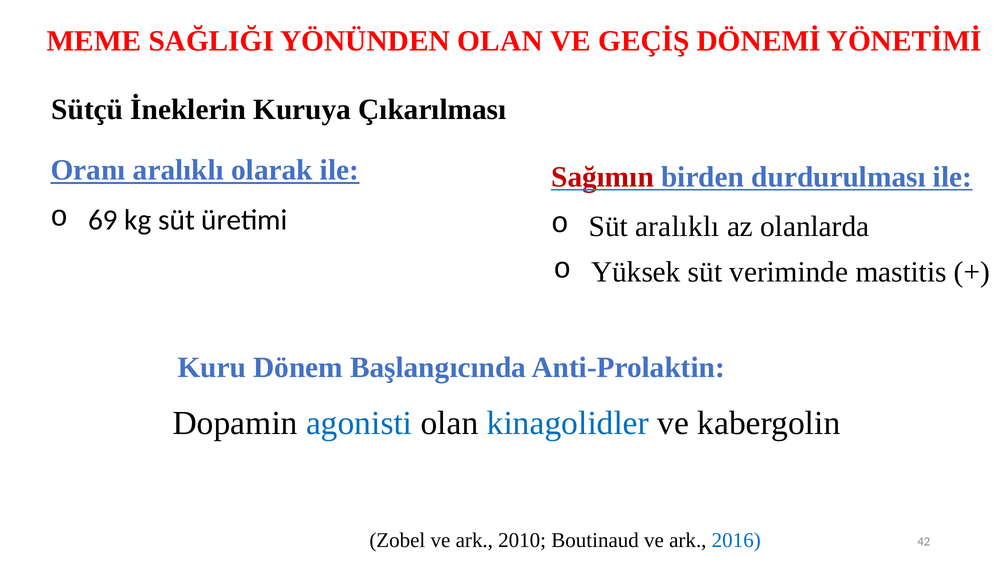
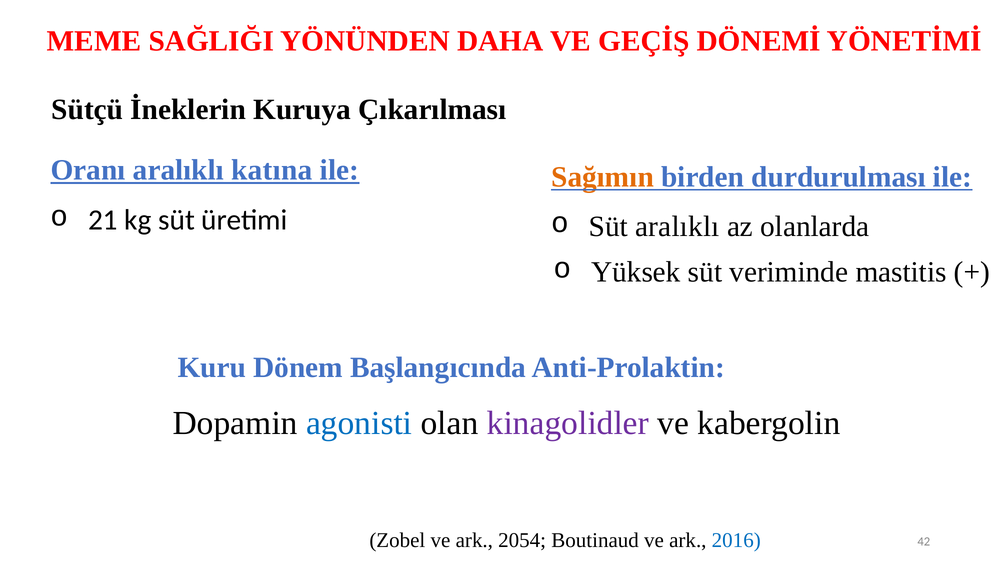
YÖNÜNDEN OLAN: OLAN -> DAHA (500, 41)
olarak: olarak -> katına (272, 170)
Sağımın colour: red -> orange (603, 177)
69: 69 -> 21 (103, 220)
kinagolidler colour: blue -> purple (568, 423)
2010: 2010 -> 2054 (522, 540)
